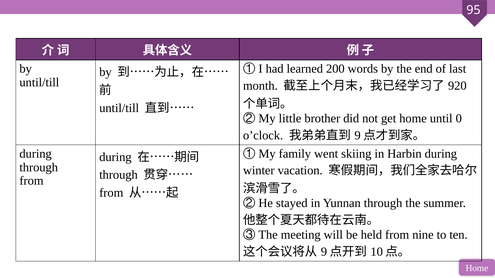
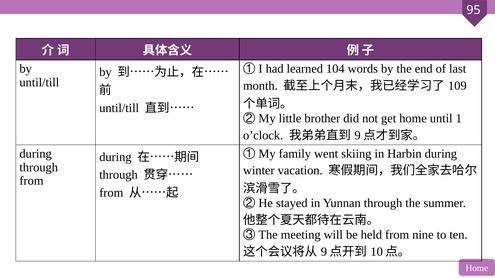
200: 200 -> 104 (335, 69)
920: 920 -> 109 (457, 86)
0: 0 -> 1 (459, 118)
